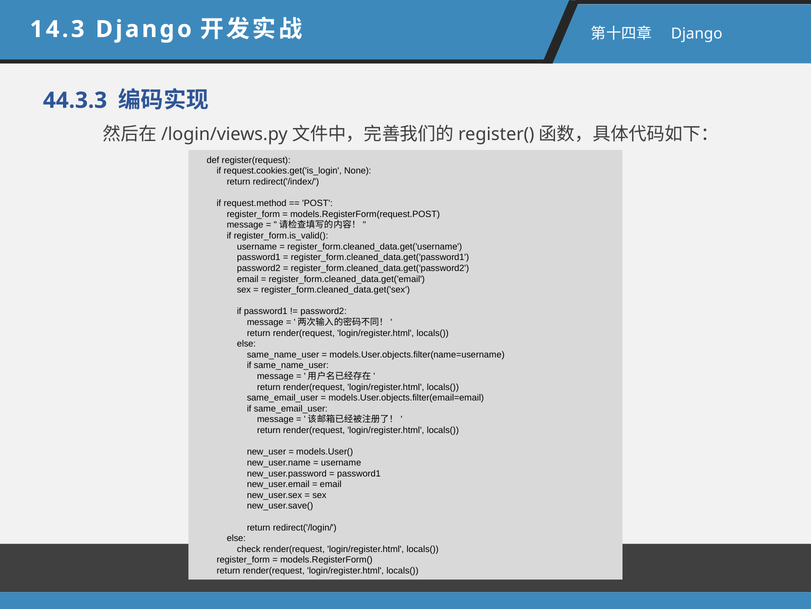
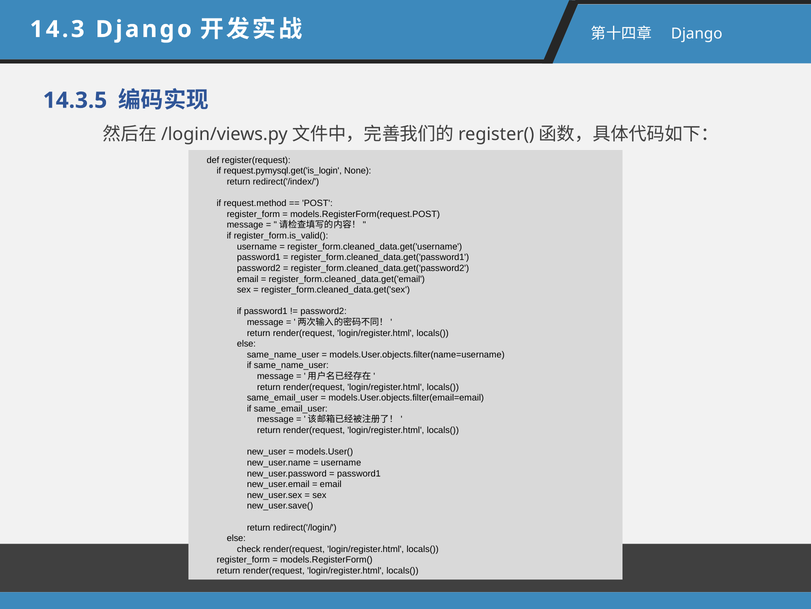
44.3.3: 44.3.3 -> 14.3.5 (75, 100)
request.cookies.get('is_login: request.cookies.get('is_login -> request.pymysql.get('is_login (283, 171)
